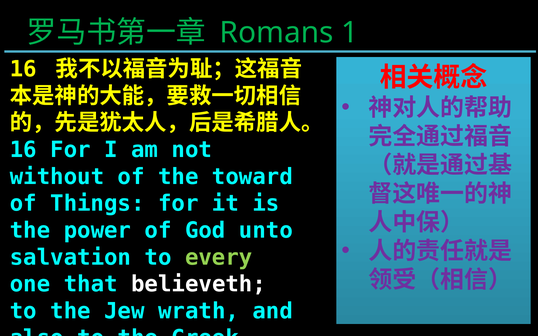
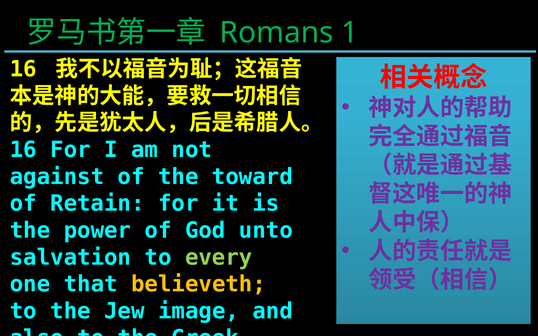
without: without -> against (57, 177)
Things: Things -> Retain (97, 204)
believeth colour: white -> yellow (199, 284)
wrath: wrath -> image (199, 311)
